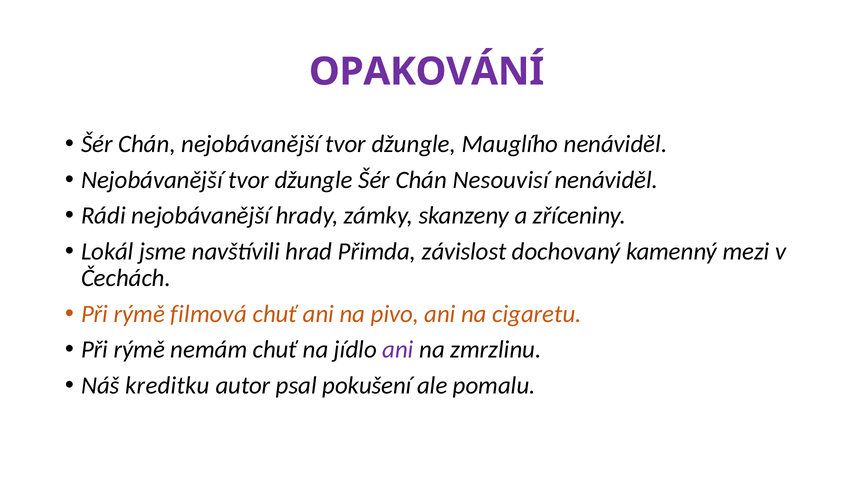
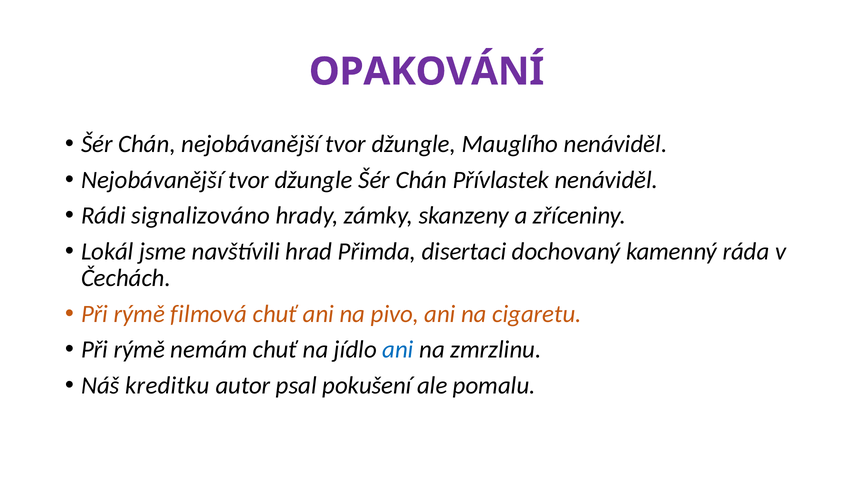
Nesouvisí: Nesouvisí -> Přívlastek (501, 180)
Rádi nejobávanější: nejobávanější -> signalizováno (201, 216)
závislost: závislost -> disertaci (464, 251)
mezi: mezi -> ráda (746, 251)
ani colour: purple -> blue (398, 350)
